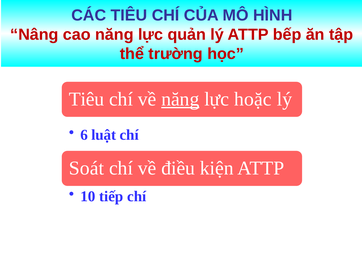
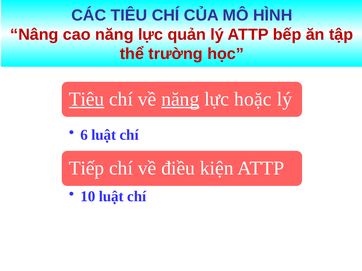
Tiêu underline: none -> present (87, 99)
Soát: Soát -> Tiếp (87, 169)
tiếp: tiếp -> luật (111, 197)
